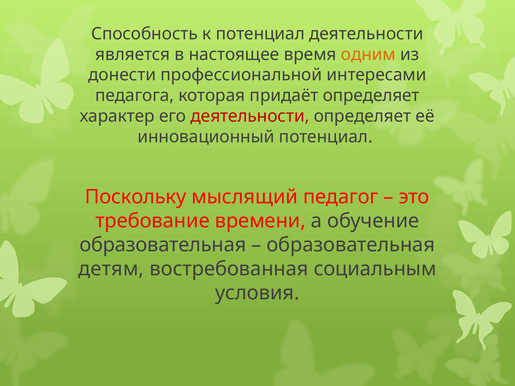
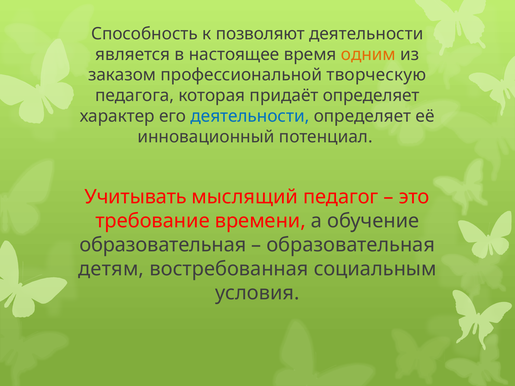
к потенциал: потенциал -> позволяют (260, 34)
донести: донести -> заказом (122, 75)
интересами: интересами -> творческую (376, 75)
деятельности colour: red -> blue (250, 116)
Поскольку: Поскольку -> Учитывать (136, 197)
